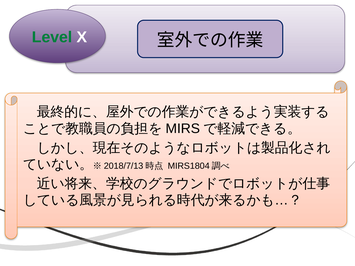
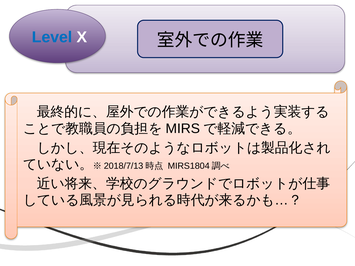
Level colour: green -> blue (52, 37)
